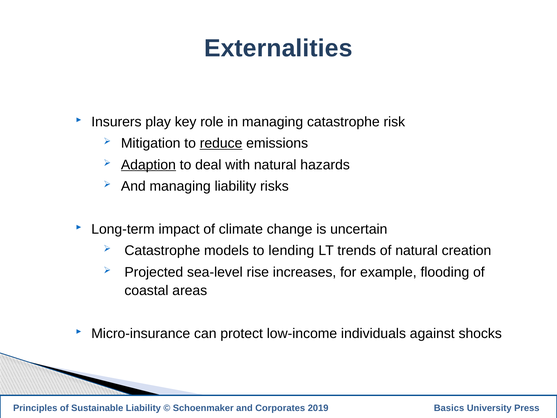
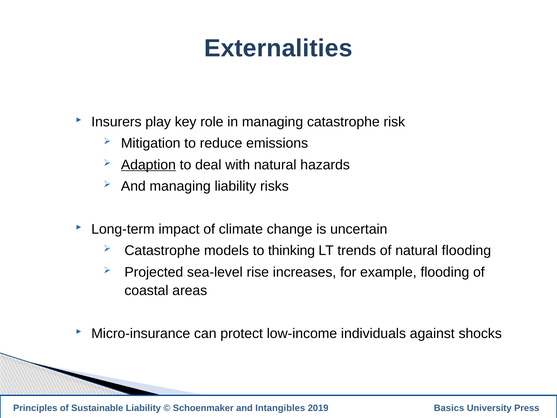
reduce underline: present -> none (221, 143)
lending: lending -> thinking (291, 251)
natural creation: creation -> flooding (466, 251)
Corporates: Corporates -> Intangibles (280, 408)
